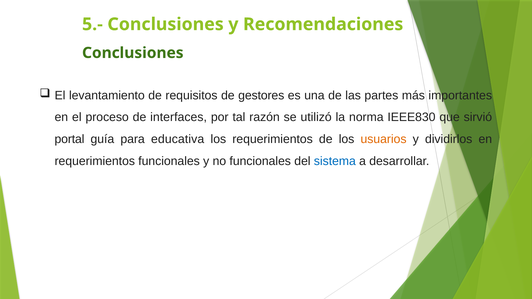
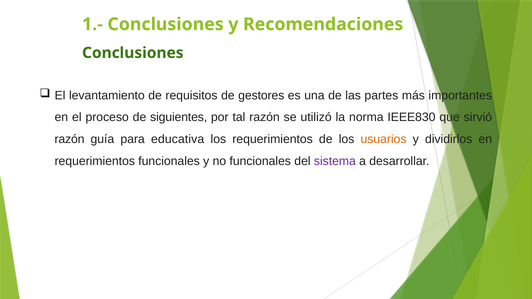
5.-: 5.- -> 1.- (92, 24)
interfaces: interfaces -> siguientes (179, 117)
portal: portal -> razón (70, 139)
sistema colour: blue -> purple (335, 161)
